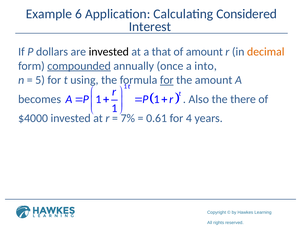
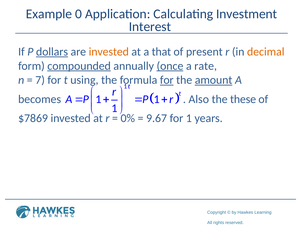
6: 6 -> 0 (79, 14)
Considered: Considered -> Investment (247, 14)
dollars underline: none -> present (52, 52)
invested colour: black -> orange (109, 52)
of amount: amount -> present (204, 52)
once underline: none -> present (170, 66)
into: into -> rate (206, 66)
5: 5 -> 7 (40, 80)
amount underline: none -> present (214, 80)
there: there -> these (243, 99)
$4000: $4000 -> $7869 (33, 118)
7%: 7% -> 0% (128, 118)
0.61: 0.61 -> 9.67 (157, 118)
for 4: 4 -> 1 (189, 118)
